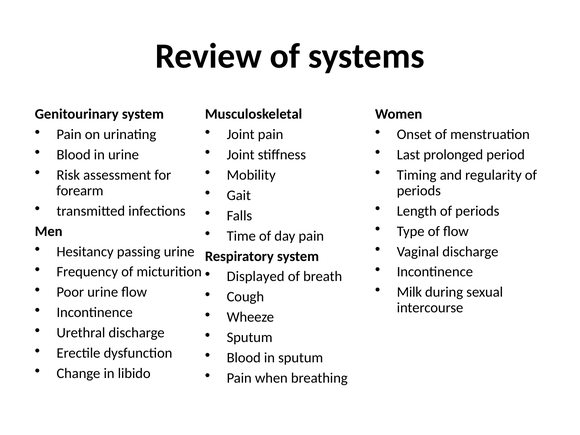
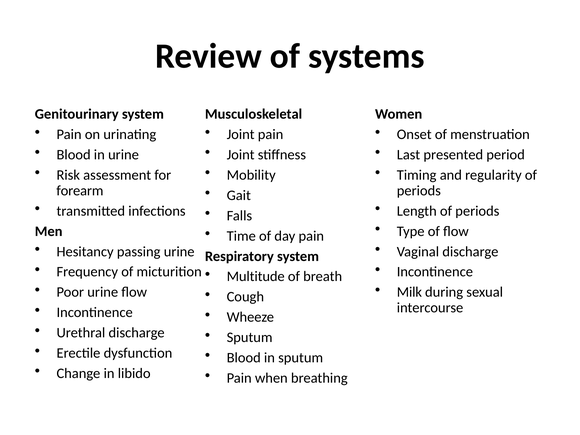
prolonged: prolonged -> presented (453, 155)
Displayed: Displayed -> Multitude (256, 277)
